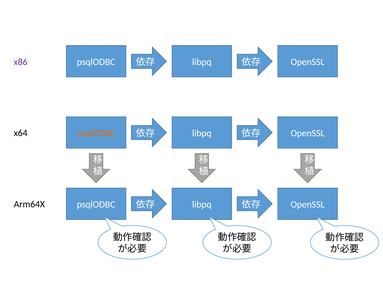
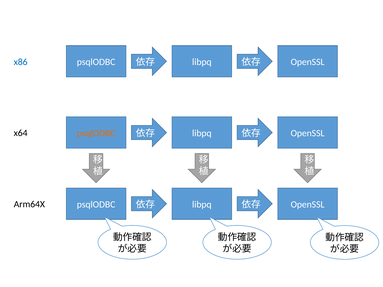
x86 colour: purple -> blue (21, 62)
